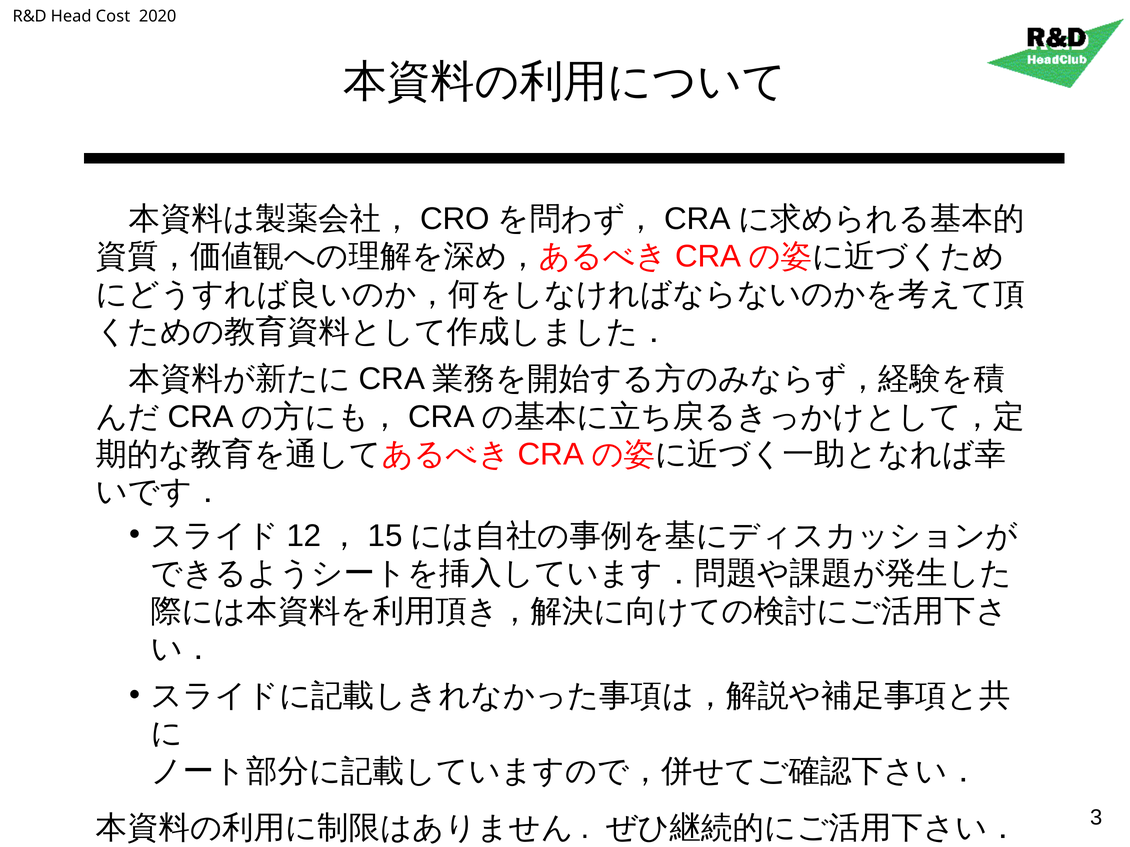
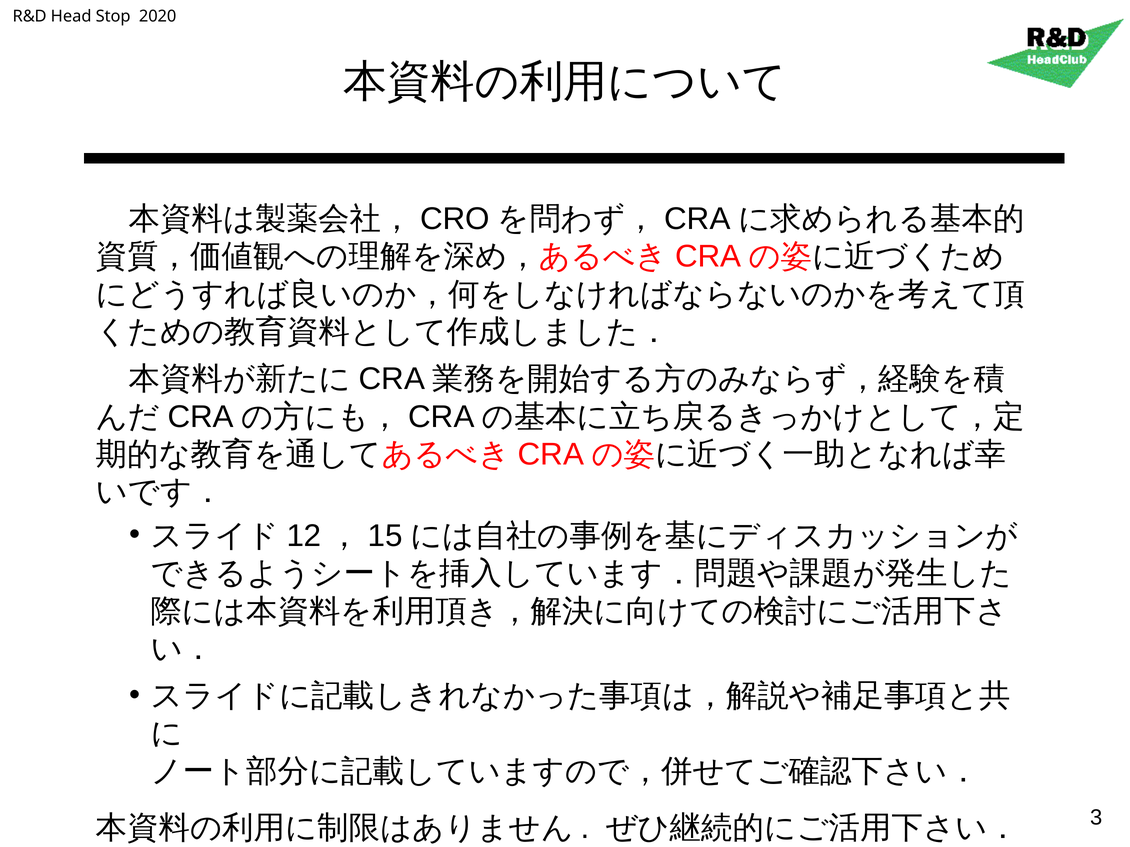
Cost: Cost -> Stop (113, 17)
